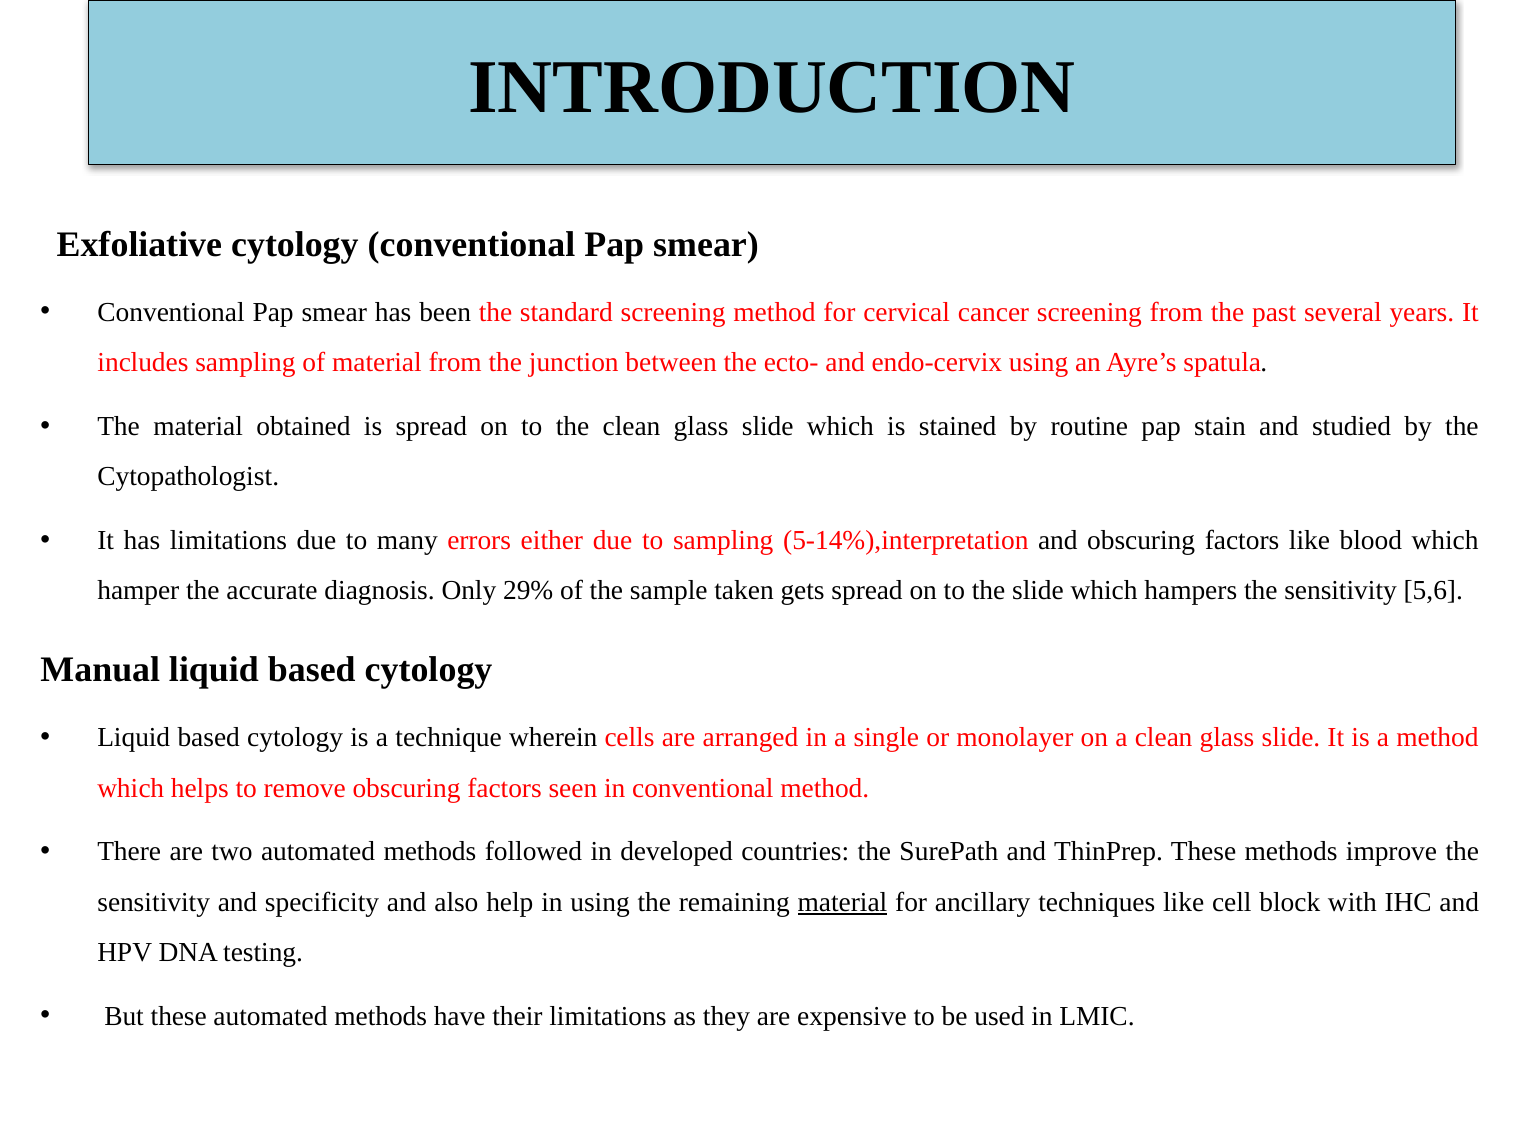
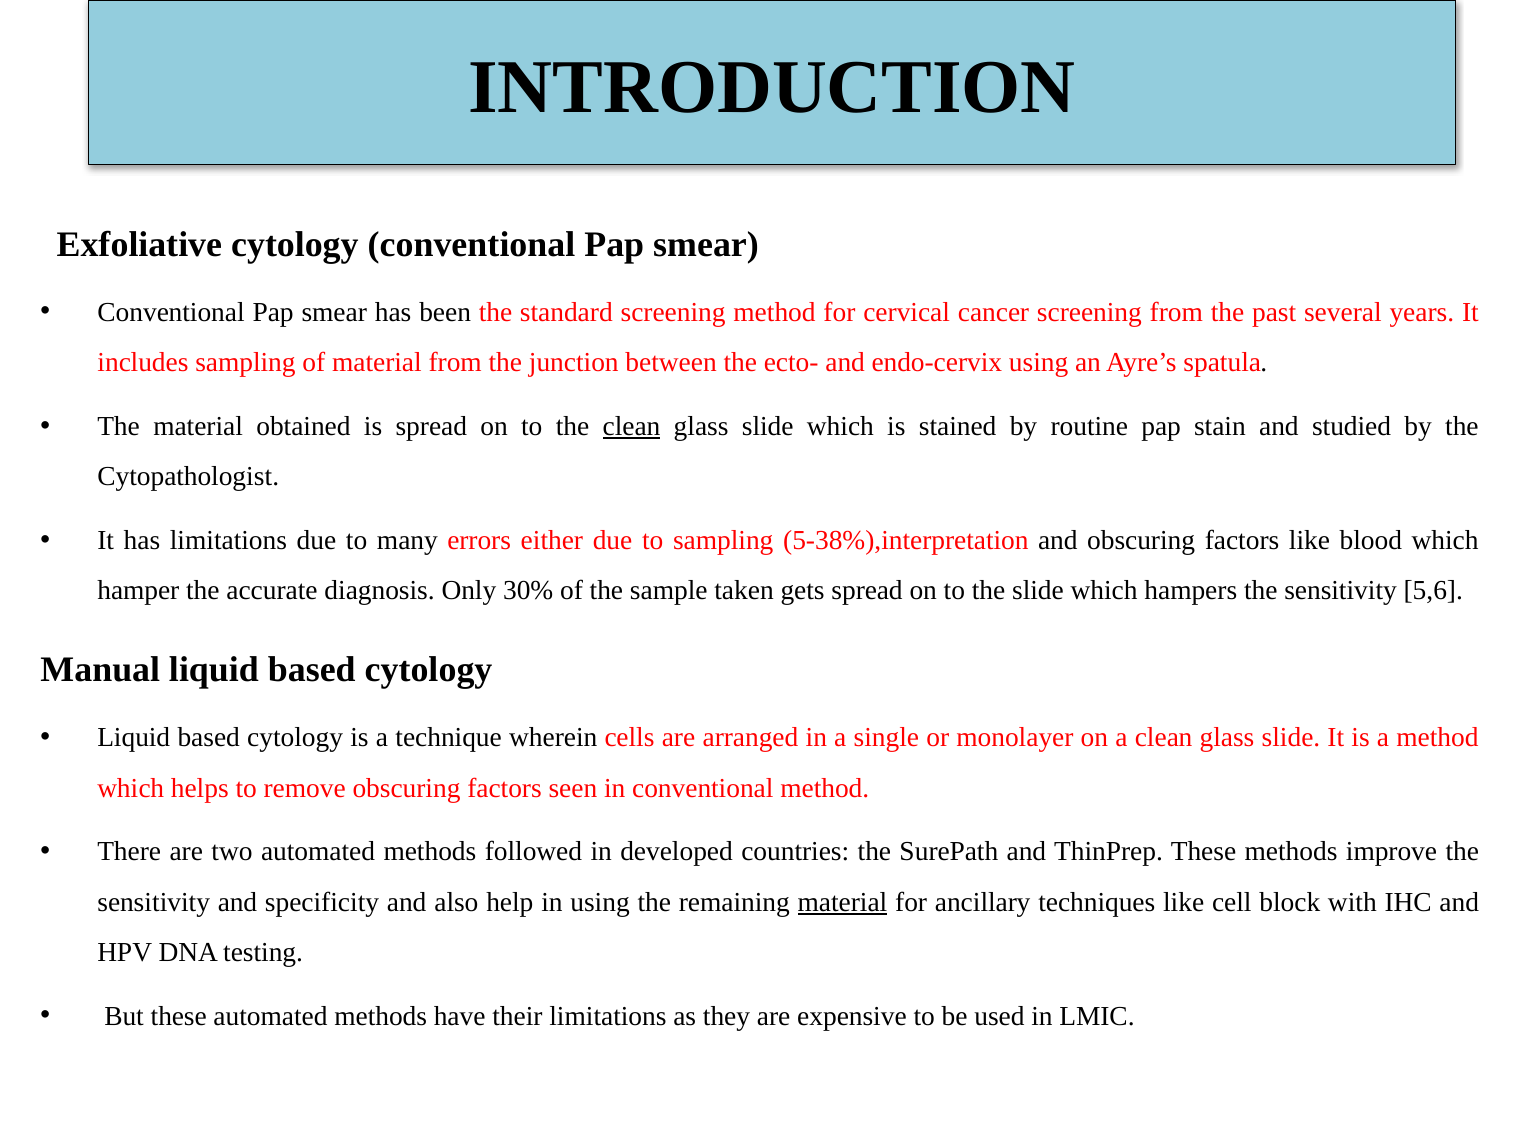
clean underline: none -> present (632, 427)
5-14%),interpretation: 5-14%),interpretation -> 5-38%),interpretation (906, 541)
29%: 29% -> 30% (528, 591)
